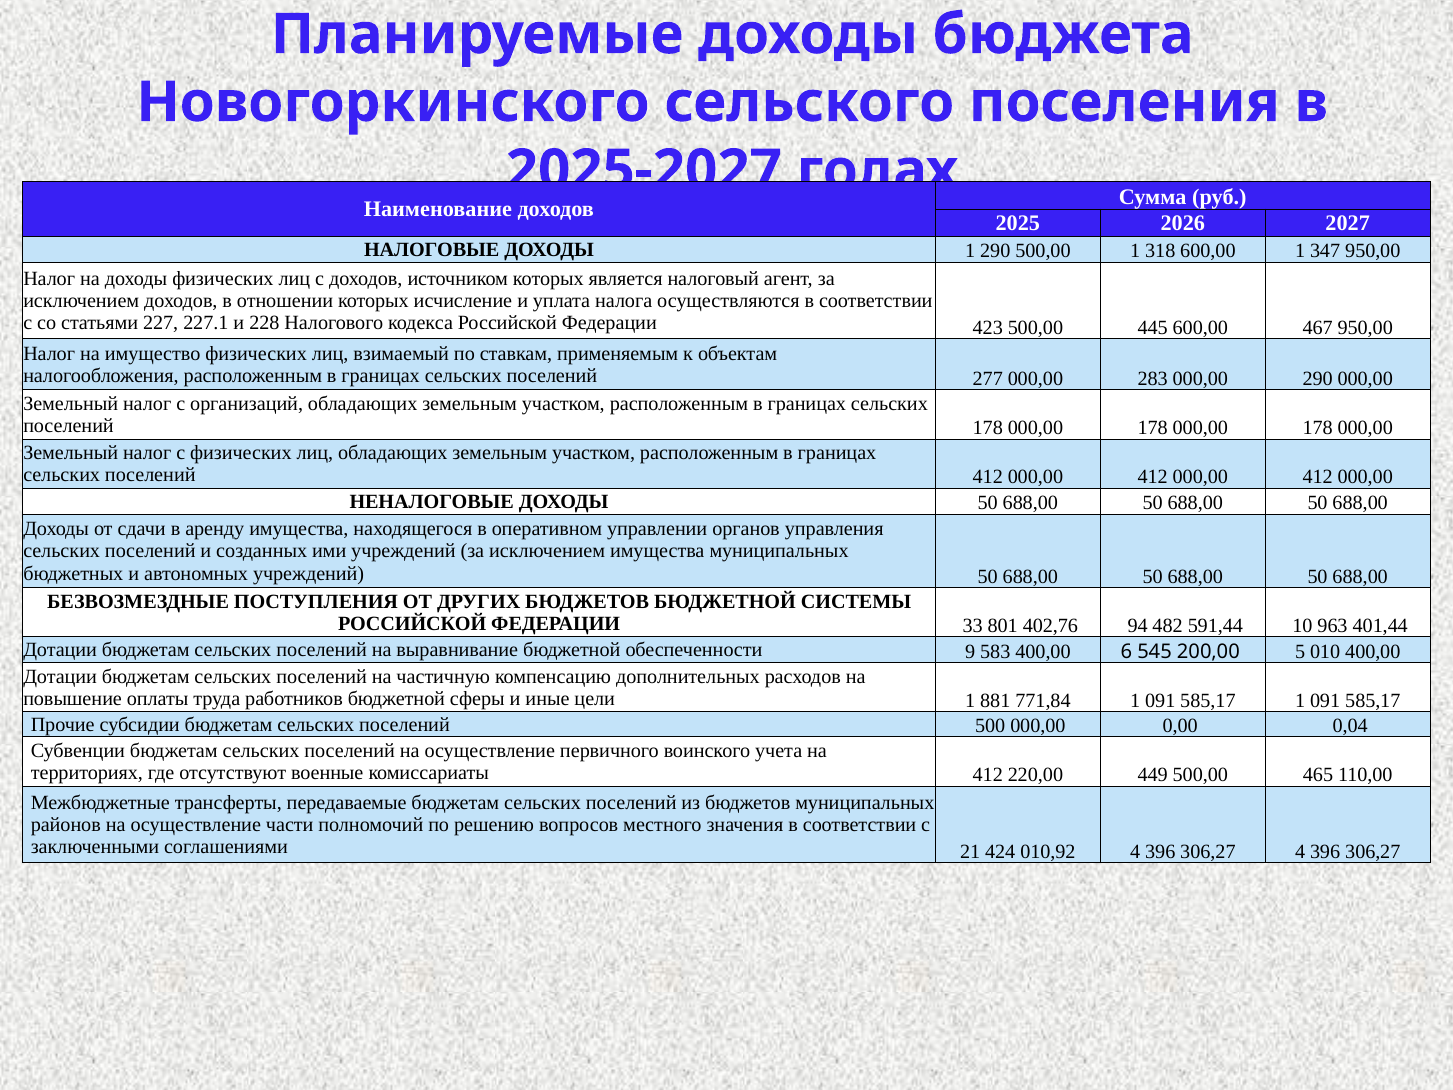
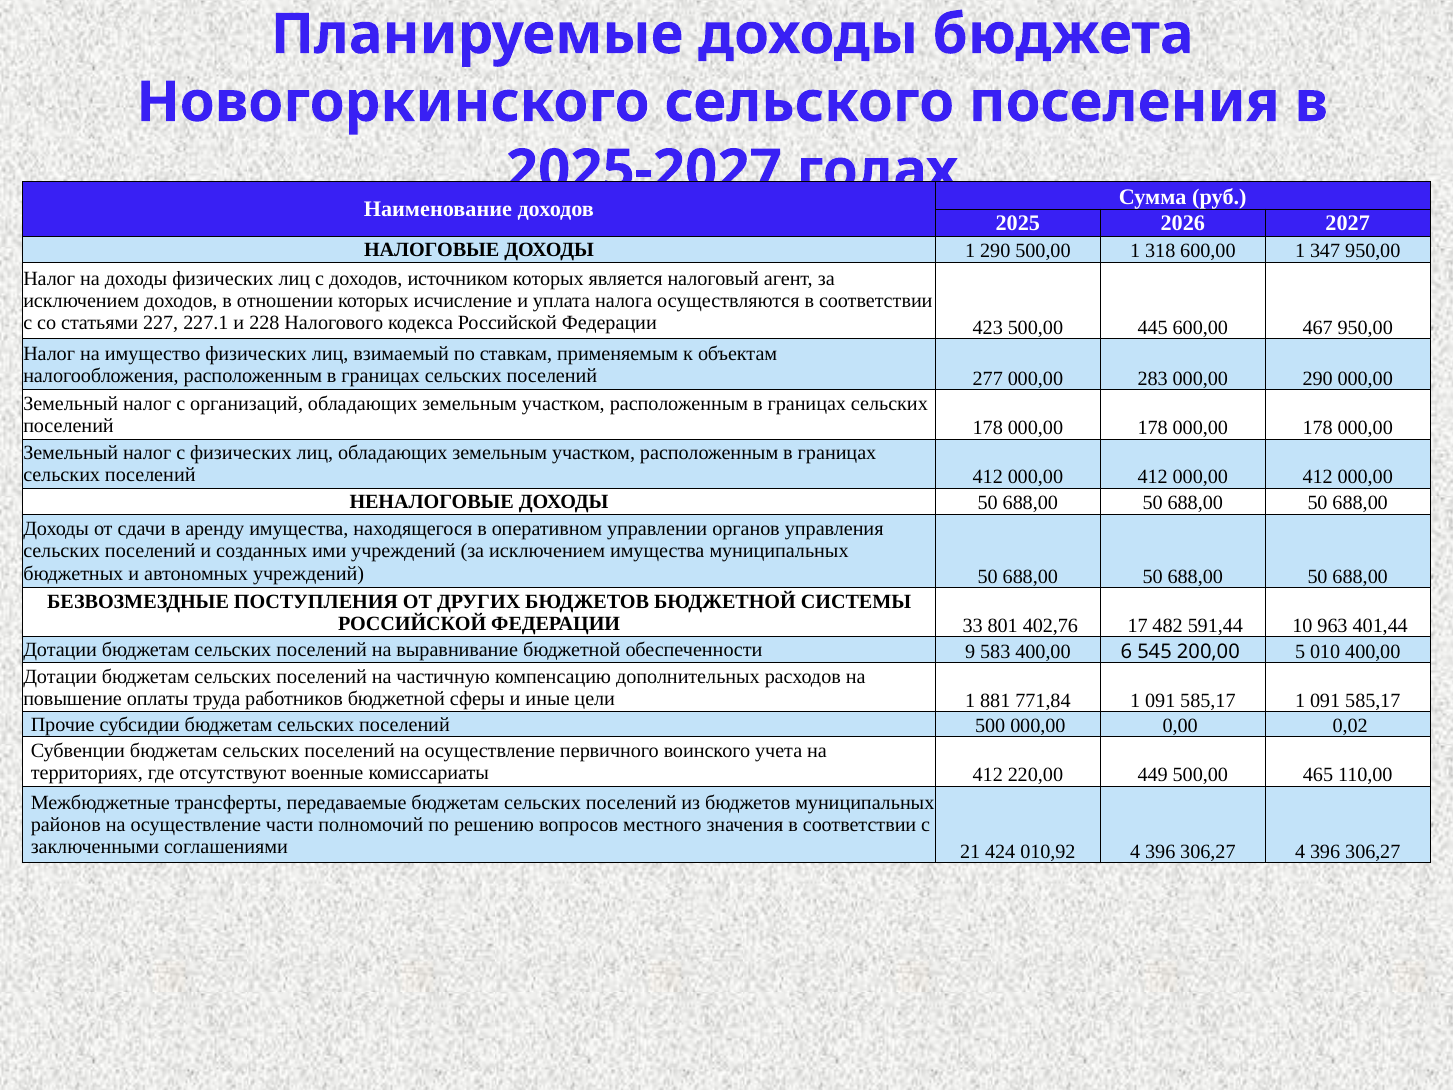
94: 94 -> 17 (1138, 626)
0,04: 0,04 -> 0,02 (1350, 726)
